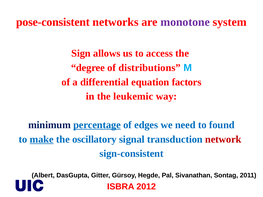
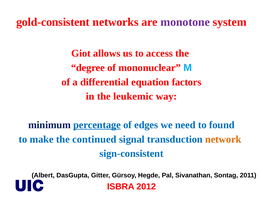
pose-consistent: pose-consistent -> gold-consistent (53, 22)
Sign: Sign -> Giot (81, 53)
distributions: distributions -> mononuclear (150, 68)
make underline: present -> none (42, 139)
oscillatory: oscillatory -> continued (94, 139)
network colour: red -> orange (223, 139)
